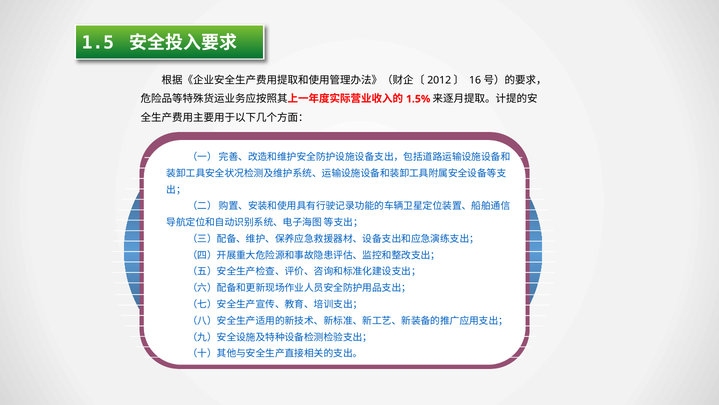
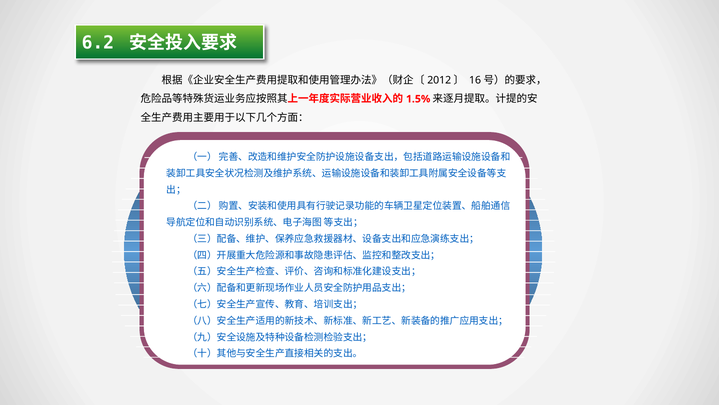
1.5: 1.5 -> 6.2 (98, 43)
